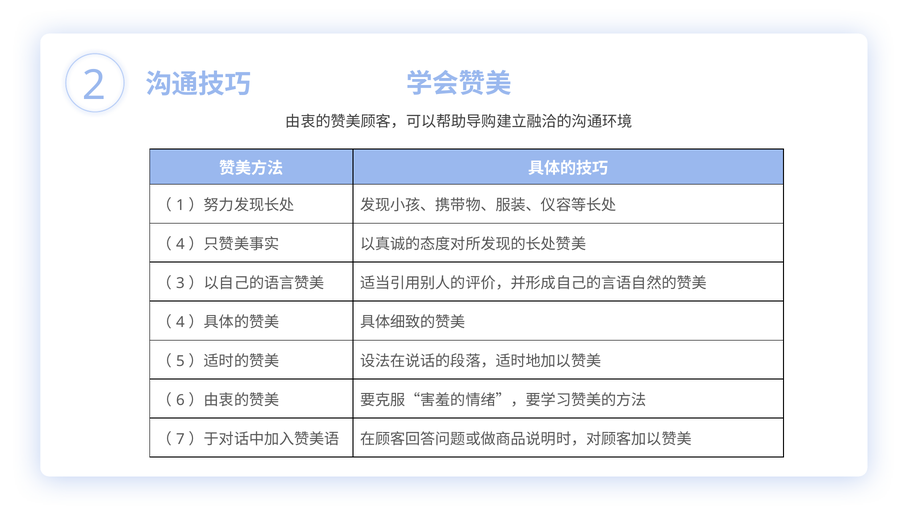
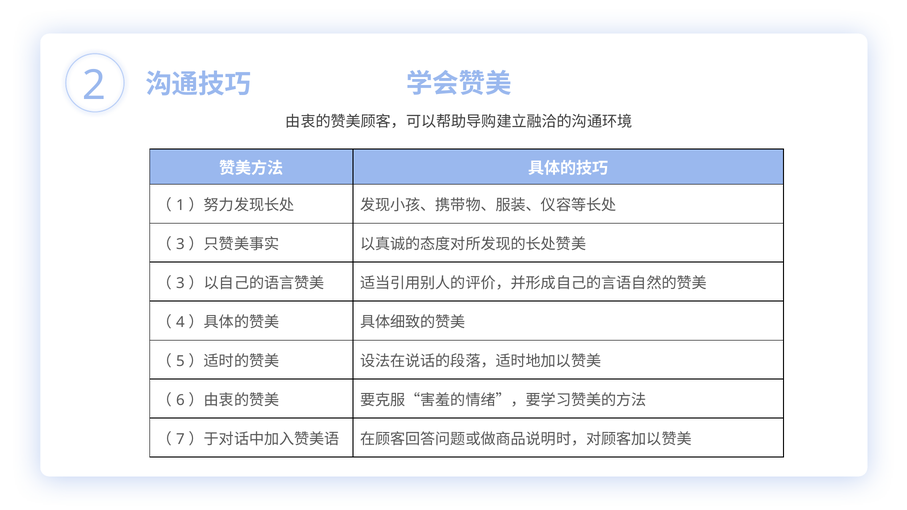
4: 4 -> 3 (180, 244)
